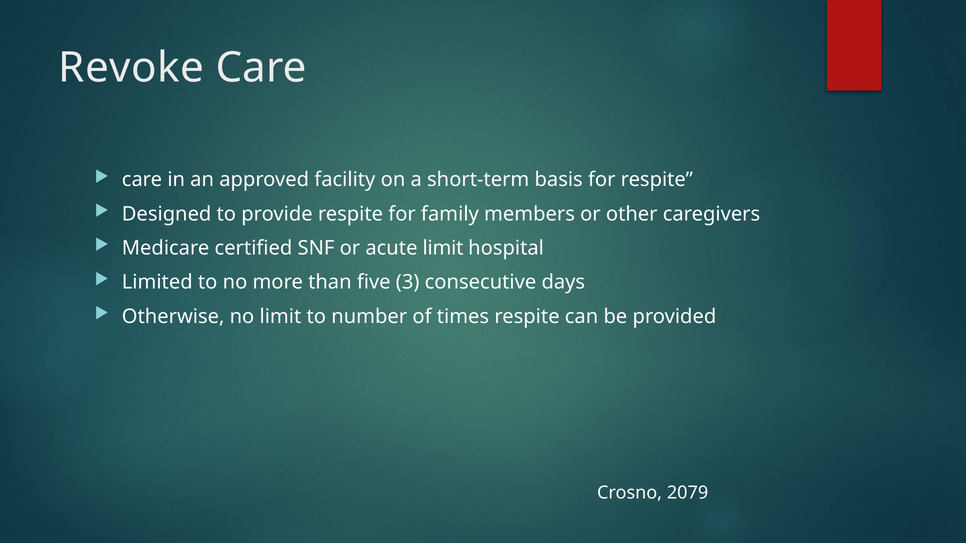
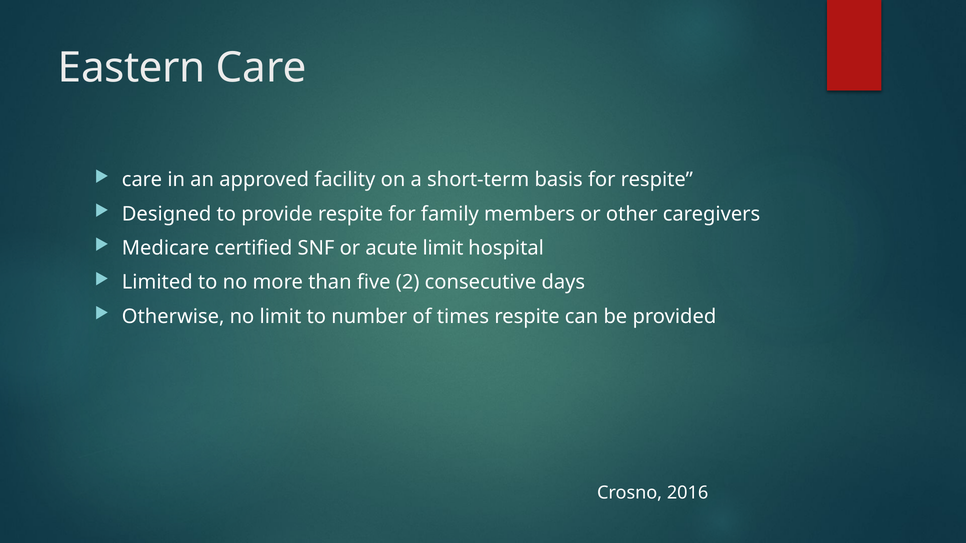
Revoke: Revoke -> Eastern (132, 68)
3: 3 -> 2 (408, 282)
2079: 2079 -> 2016 (688, 493)
